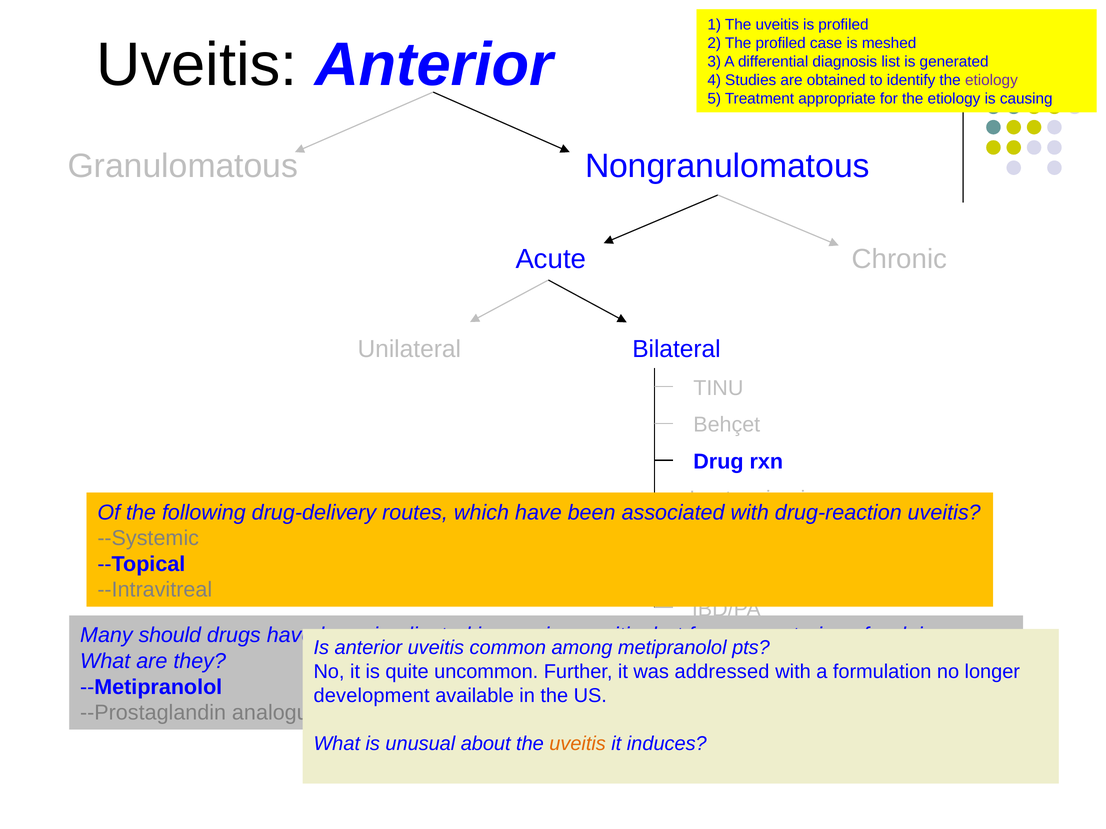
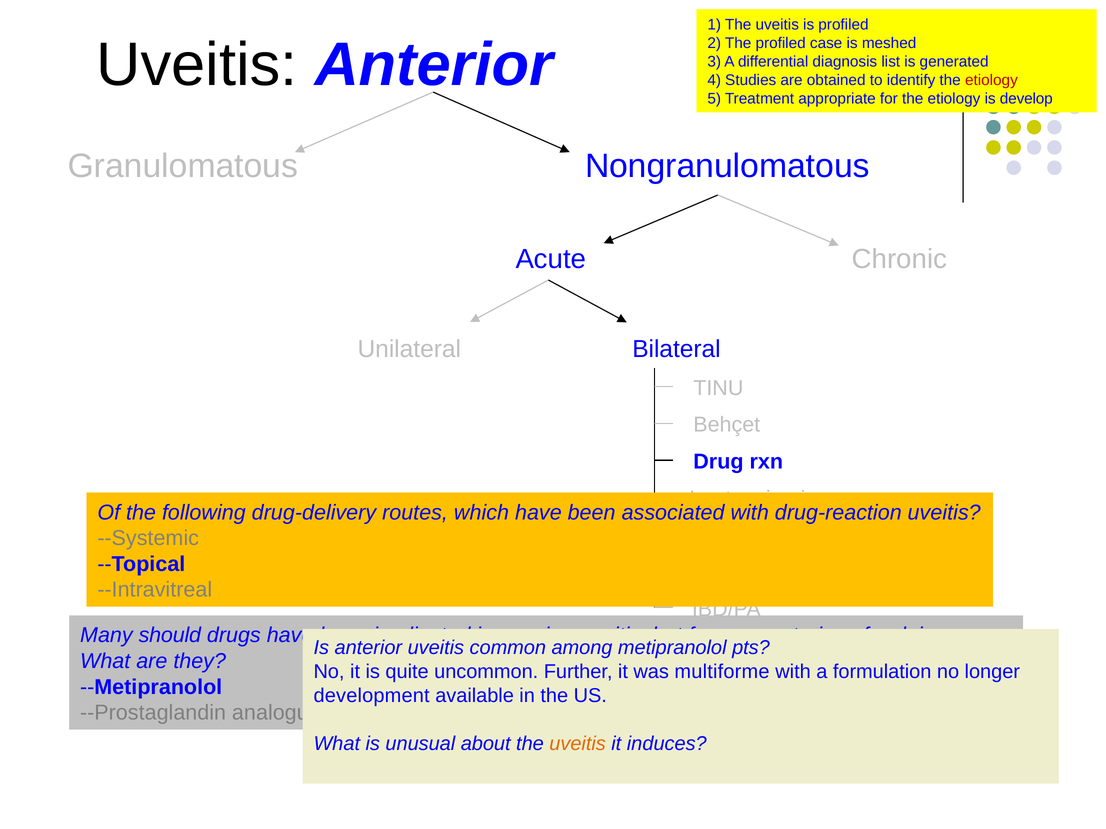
etiology colour: purple -> red (991, 80)
is causing: causing -> develop (1026, 99)
addressed: addressed -> multiforme (722, 672)
